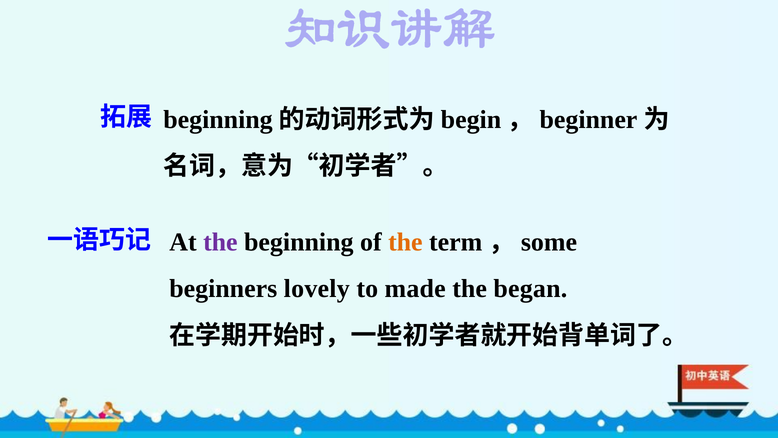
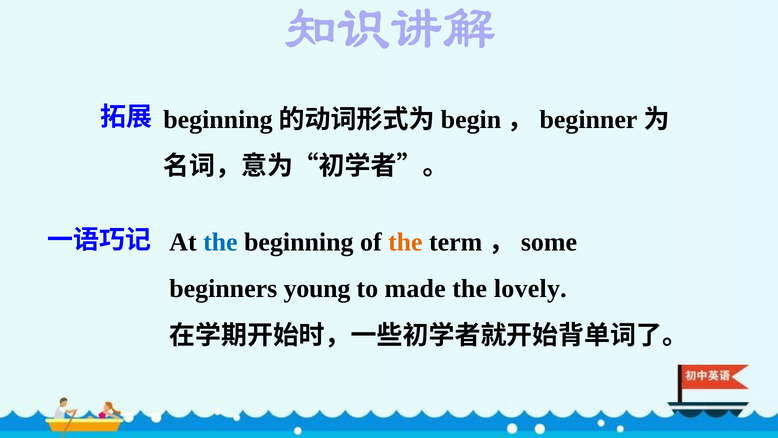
the colour: purple -> blue (220, 242)
lovely: lovely -> young (317, 289)
began: began -> lovely (530, 289)
